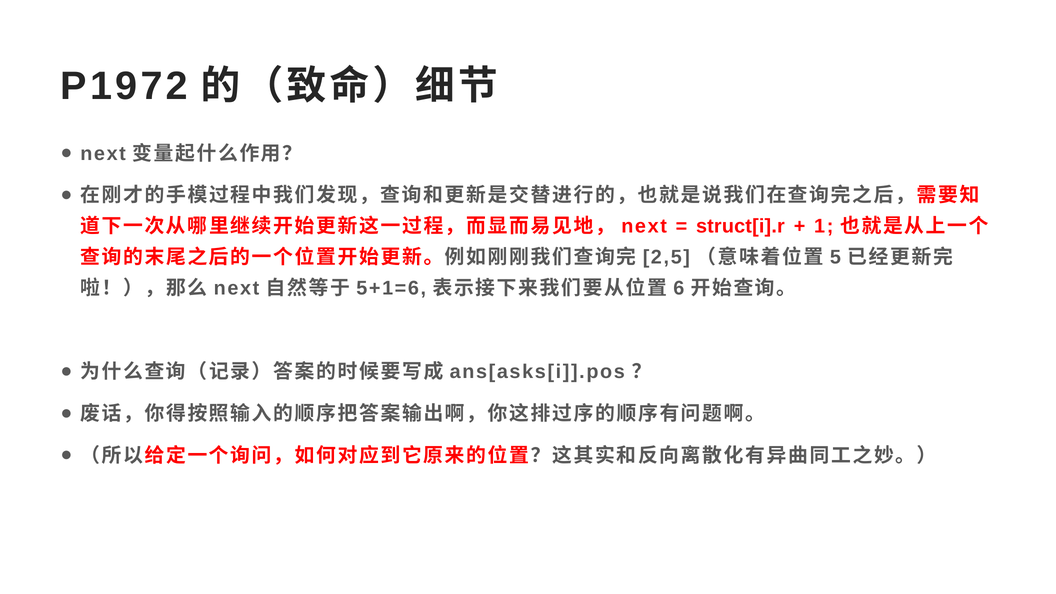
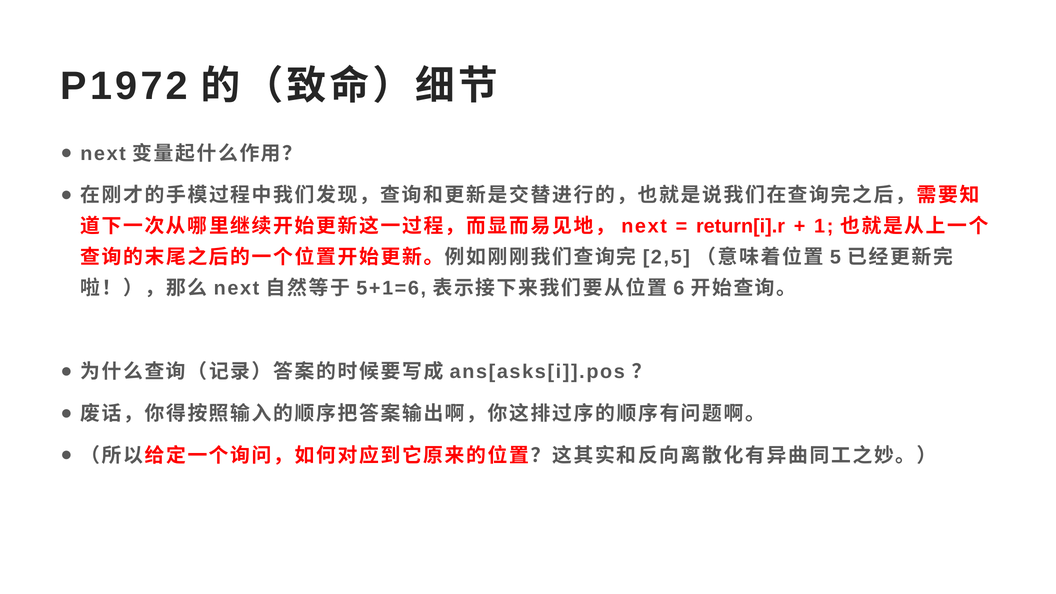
struct[i].r: struct[i].r -> return[i].r (740, 226)
